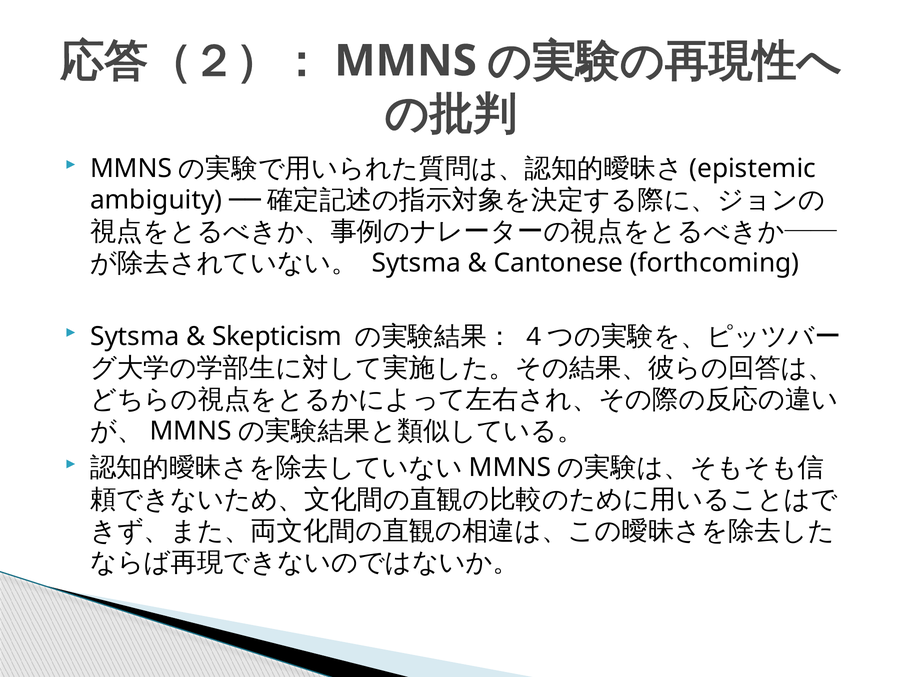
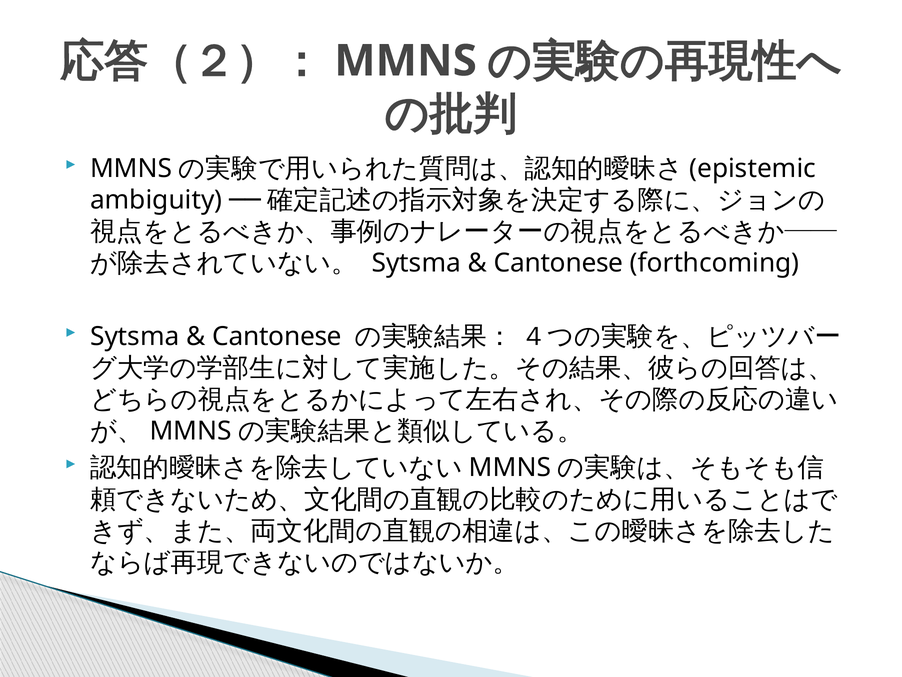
Skepticism: Skepticism -> Cantonese (277, 336)
